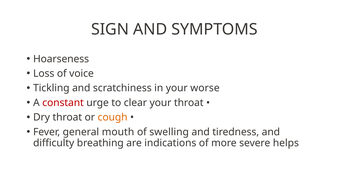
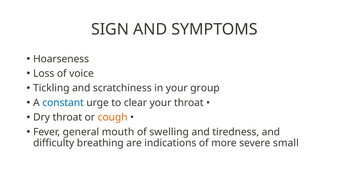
worse: worse -> group (205, 88)
constant colour: red -> blue (63, 103)
helps: helps -> small (286, 143)
